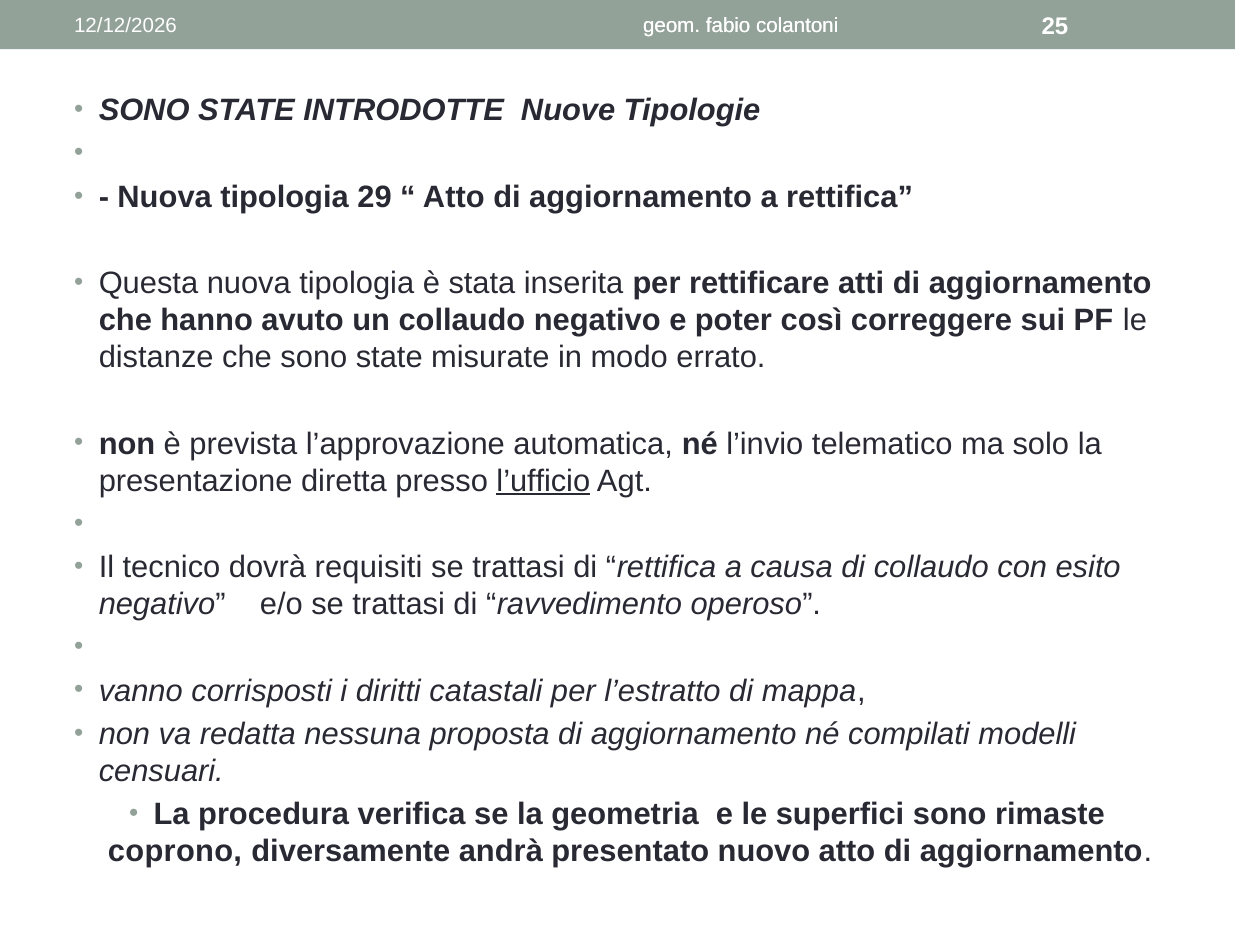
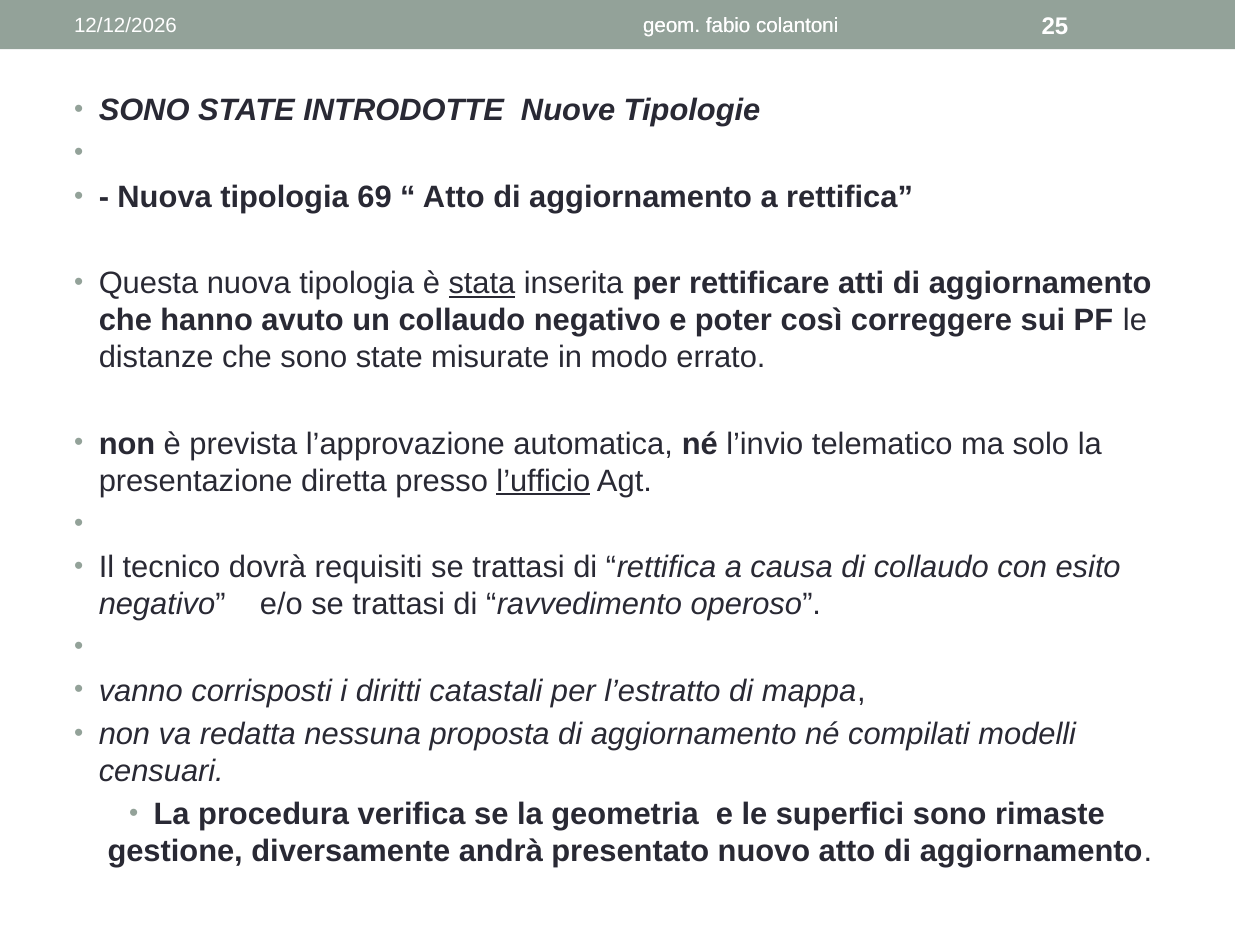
29: 29 -> 69 (375, 197)
stata underline: none -> present (482, 284)
coprono: coprono -> gestione (175, 852)
